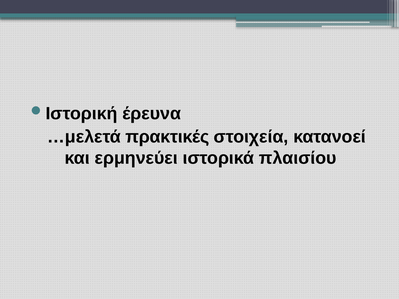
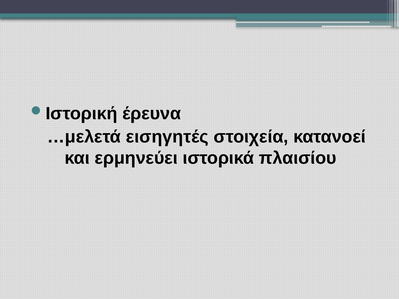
πρακτικές: πρακτικές -> εισηγητές (167, 137)
